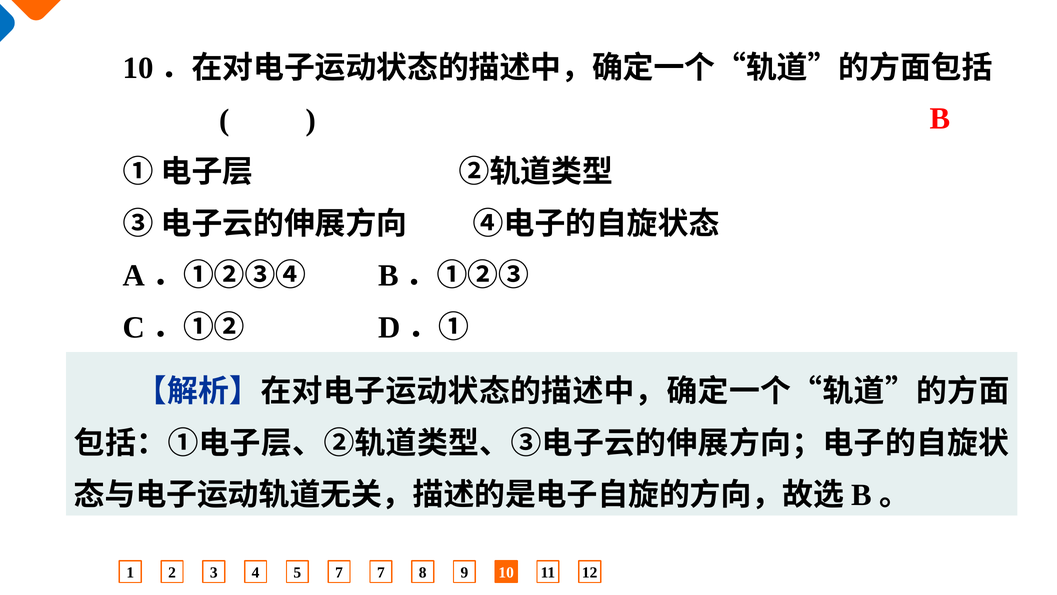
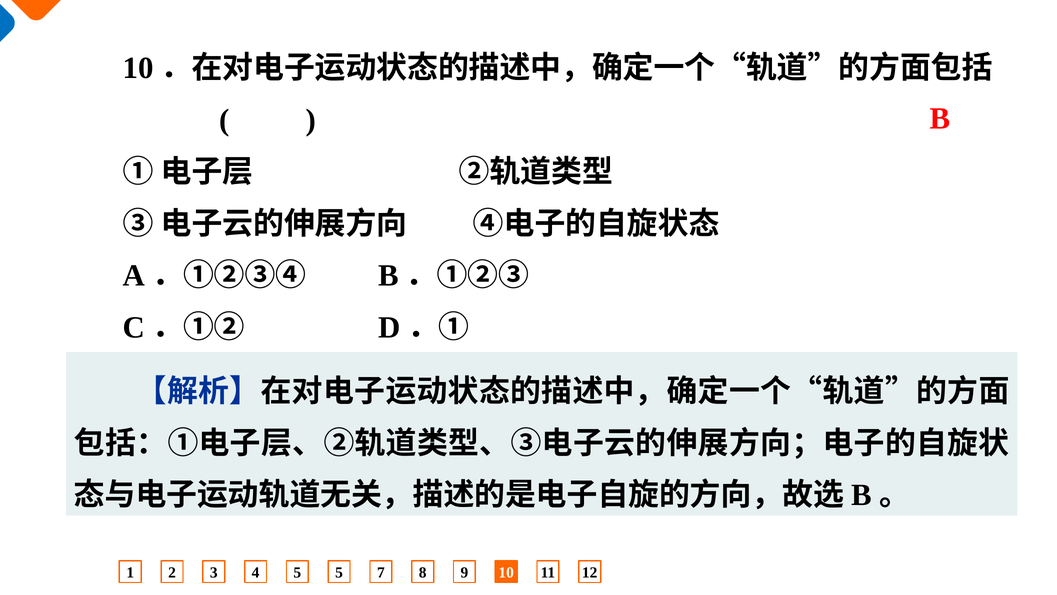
5 7: 7 -> 5 (339, 573)
